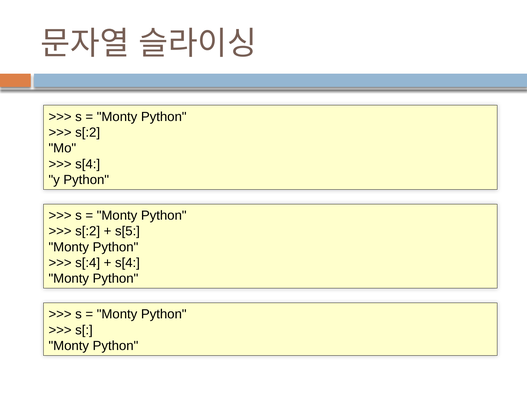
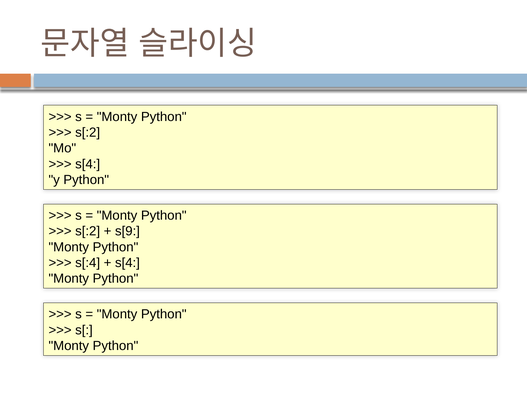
s[5: s[5 -> s[9 (127, 231)
